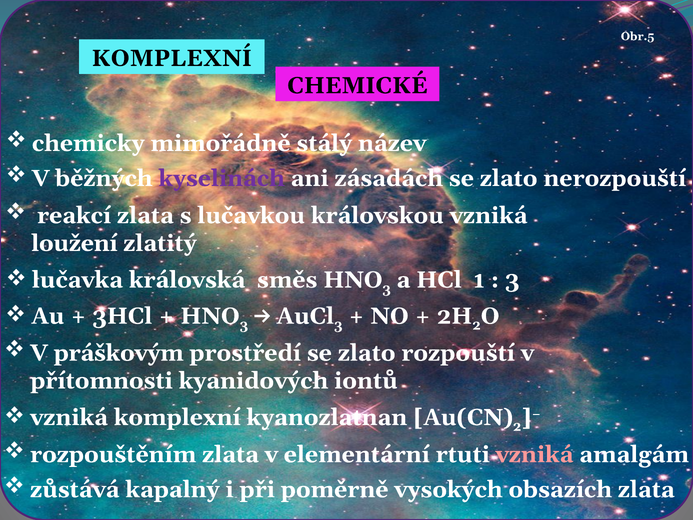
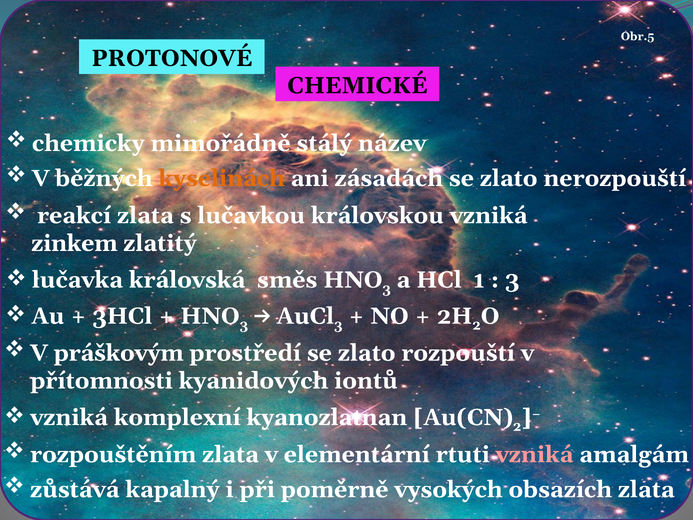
KOMPLEXNÍ: KOMPLEXNÍ -> PROTONOVÉ (172, 58)
kyselinách colour: purple -> orange (222, 178)
loužení: loužení -> zinkem (74, 243)
